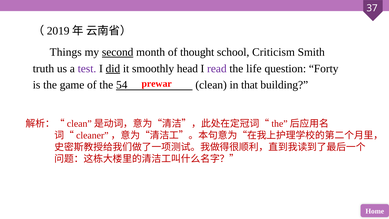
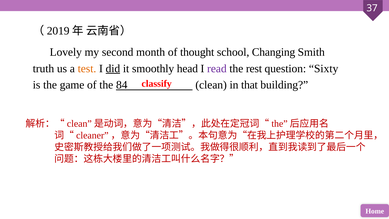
Things: Things -> Lovely (66, 52)
second underline: present -> none (118, 52)
Criticism: Criticism -> Changing (274, 52)
test colour: purple -> orange (87, 68)
life: life -> rest (254, 68)
Forty: Forty -> Sixty (324, 68)
prewar: prewar -> classify (157, 84)
54: 54 -> 84 (122, 85)
